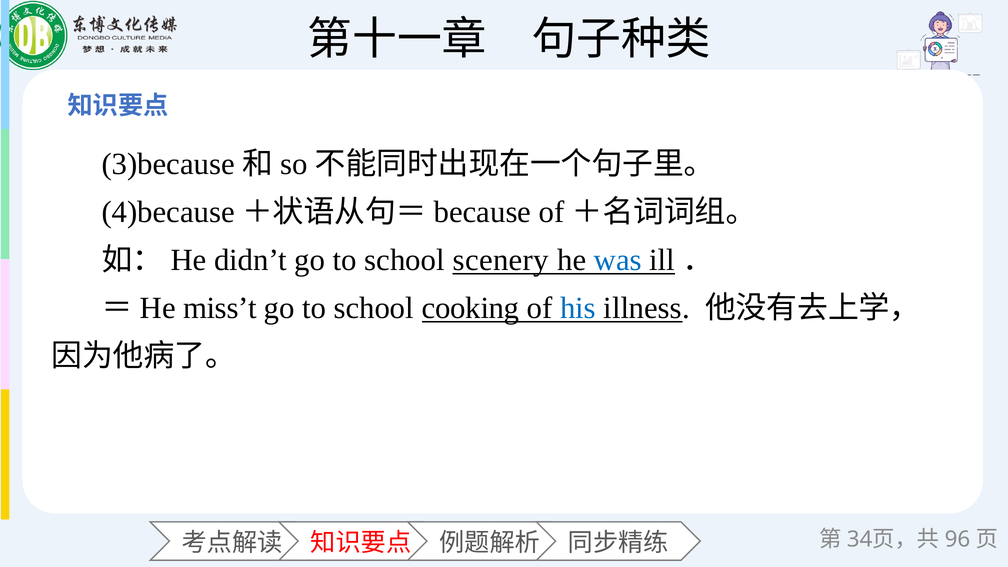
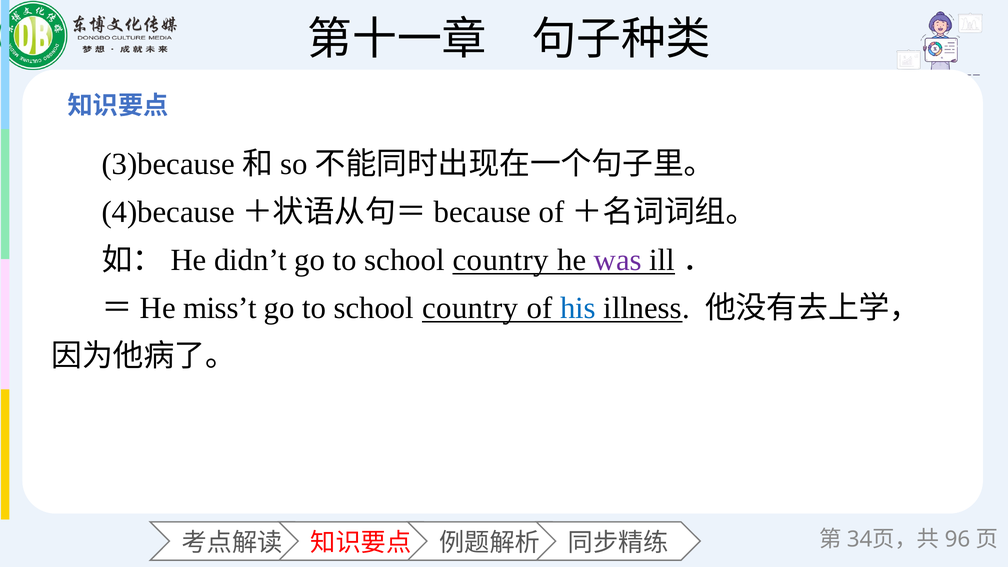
scenery: scenery -> country (501, 260)
was colour: blue -> purple (618, 260)
cooking: cooking -> country (470, 308)
